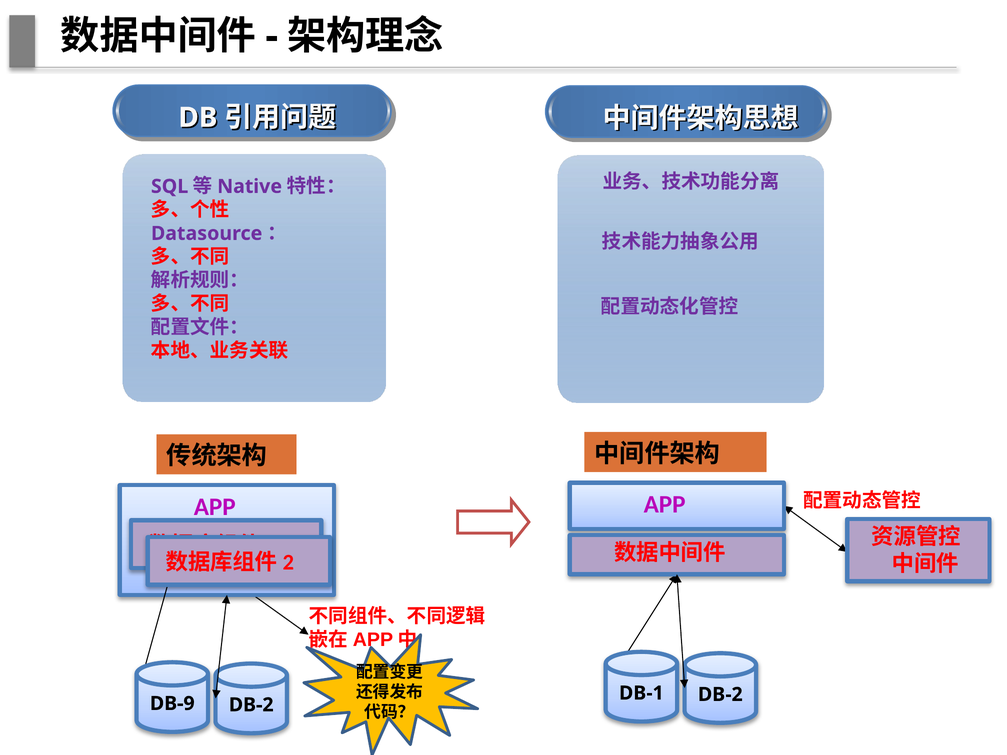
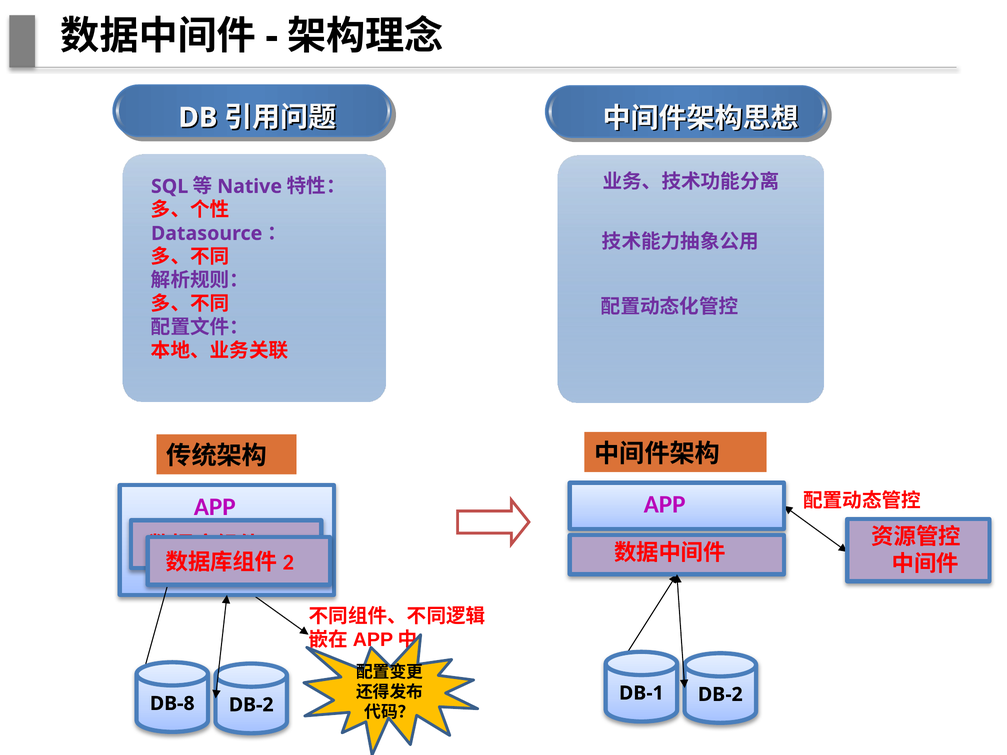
DB-9: DB-9 -> DB-8 (172, 704)
